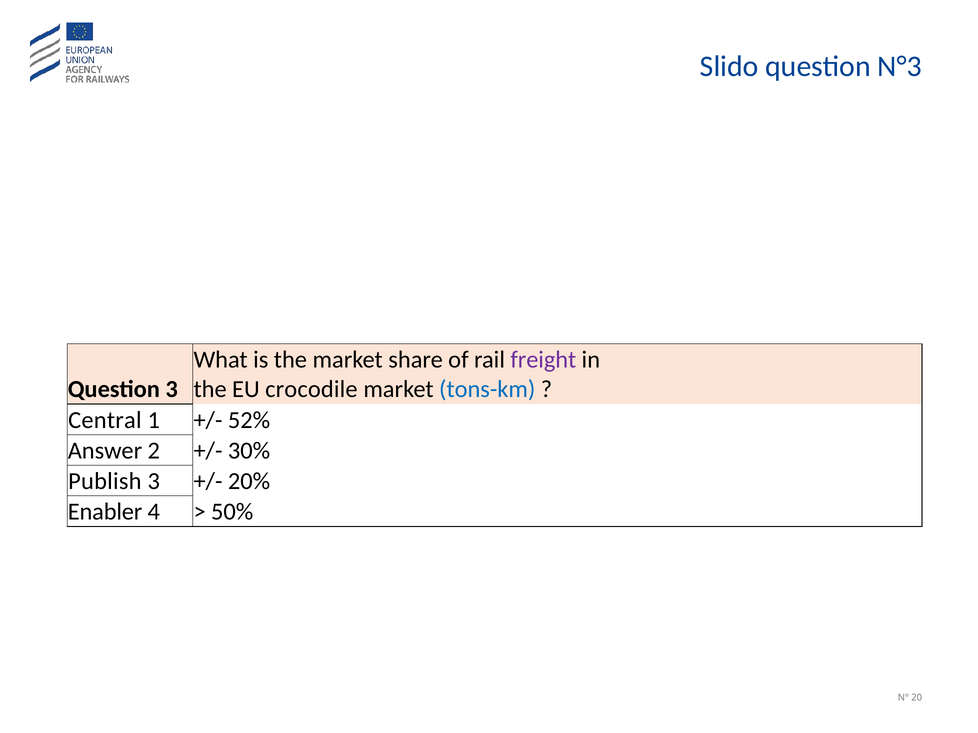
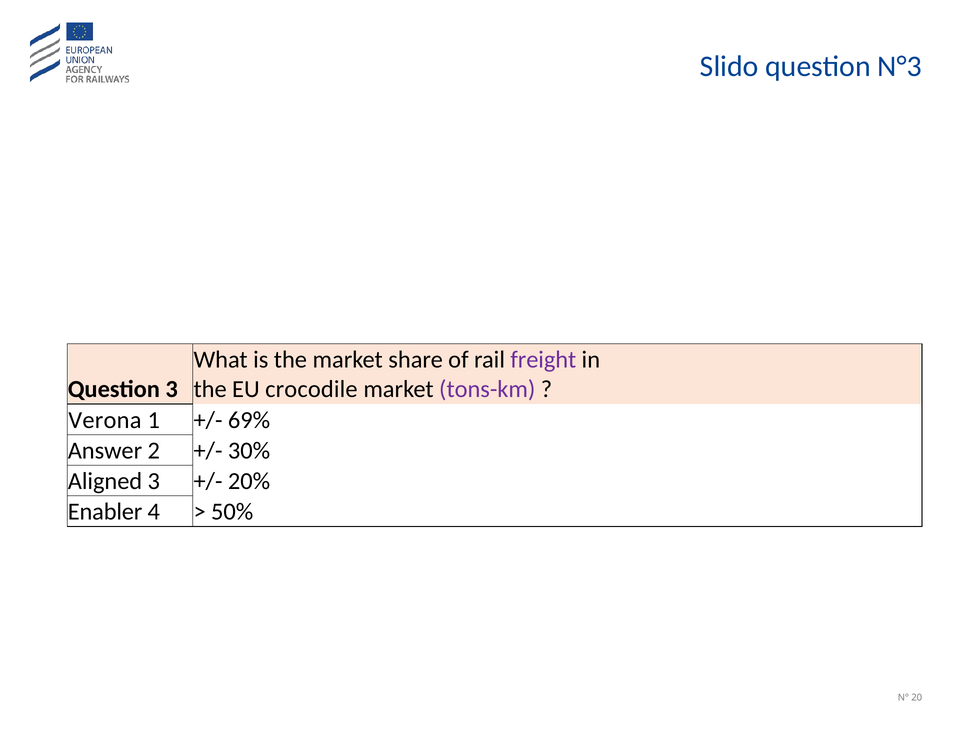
tons-km colour: blue -> purple (487, 390)
Central: Central -> Verona (105, 420)
52%: 52% -> 69% (249, 420)
Publish: Publish -> Aligned (105, 482)
